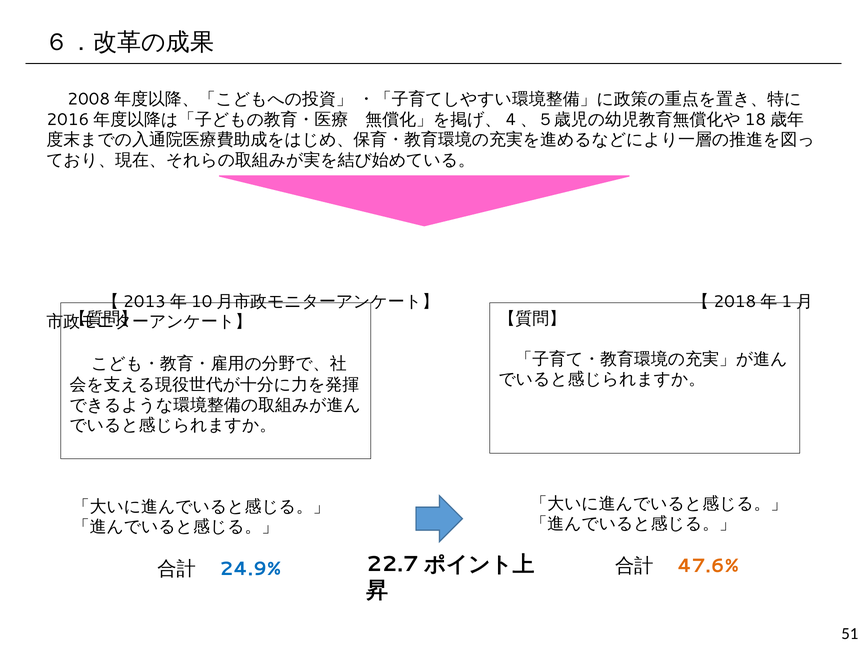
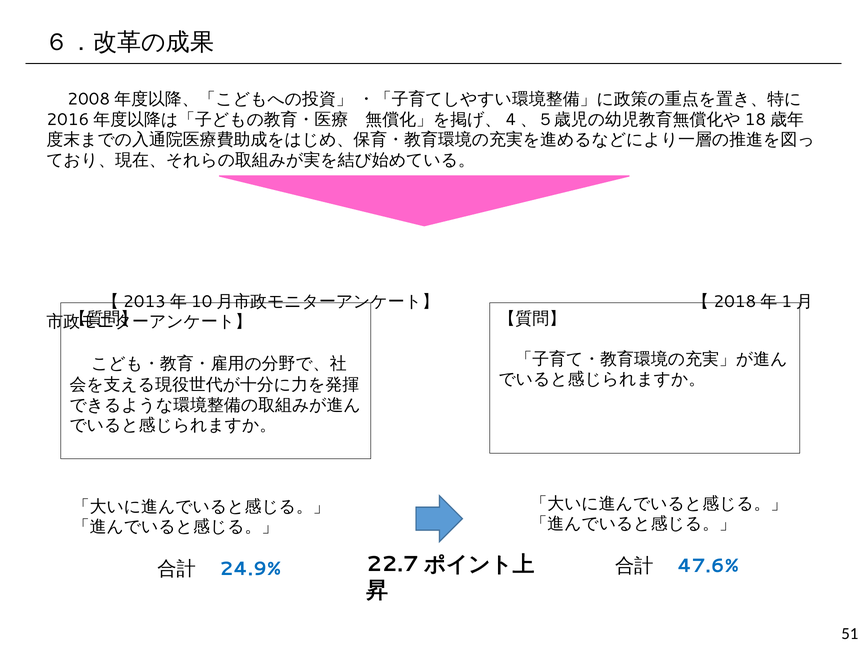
47.6% colour: orange -> blue (708, 566)
